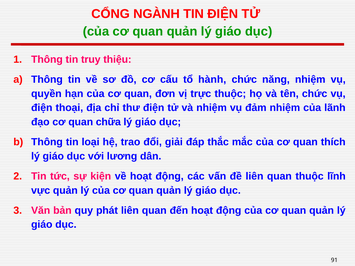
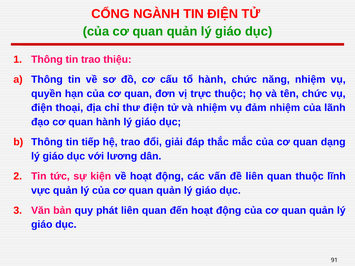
tin truy: truy -> trao (91, 60)
quan chữa: chữa -> hành (108, 122)
loại: loại -> tiếp (91, 142)
thích: thích -> dạng (333, 142)
